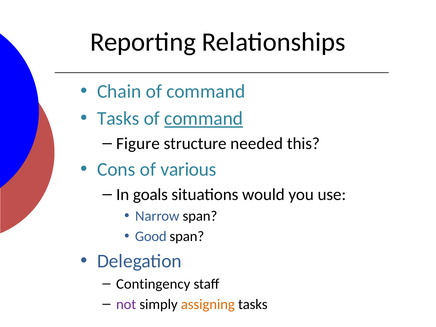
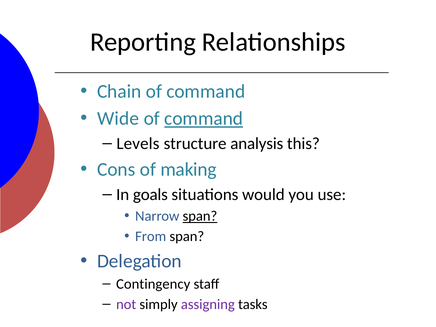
Tasks: Tasks -> Wide (118, 119)
Figure: Figure -> Levels (138, 144)
needed: needed -> analysis (257, 144)
various: various -> making (188, 169)
span underline: none -> present (200, 216)
Good: Good -> From (151, 237)
assigning colour: orange -> purple (208, 304)
